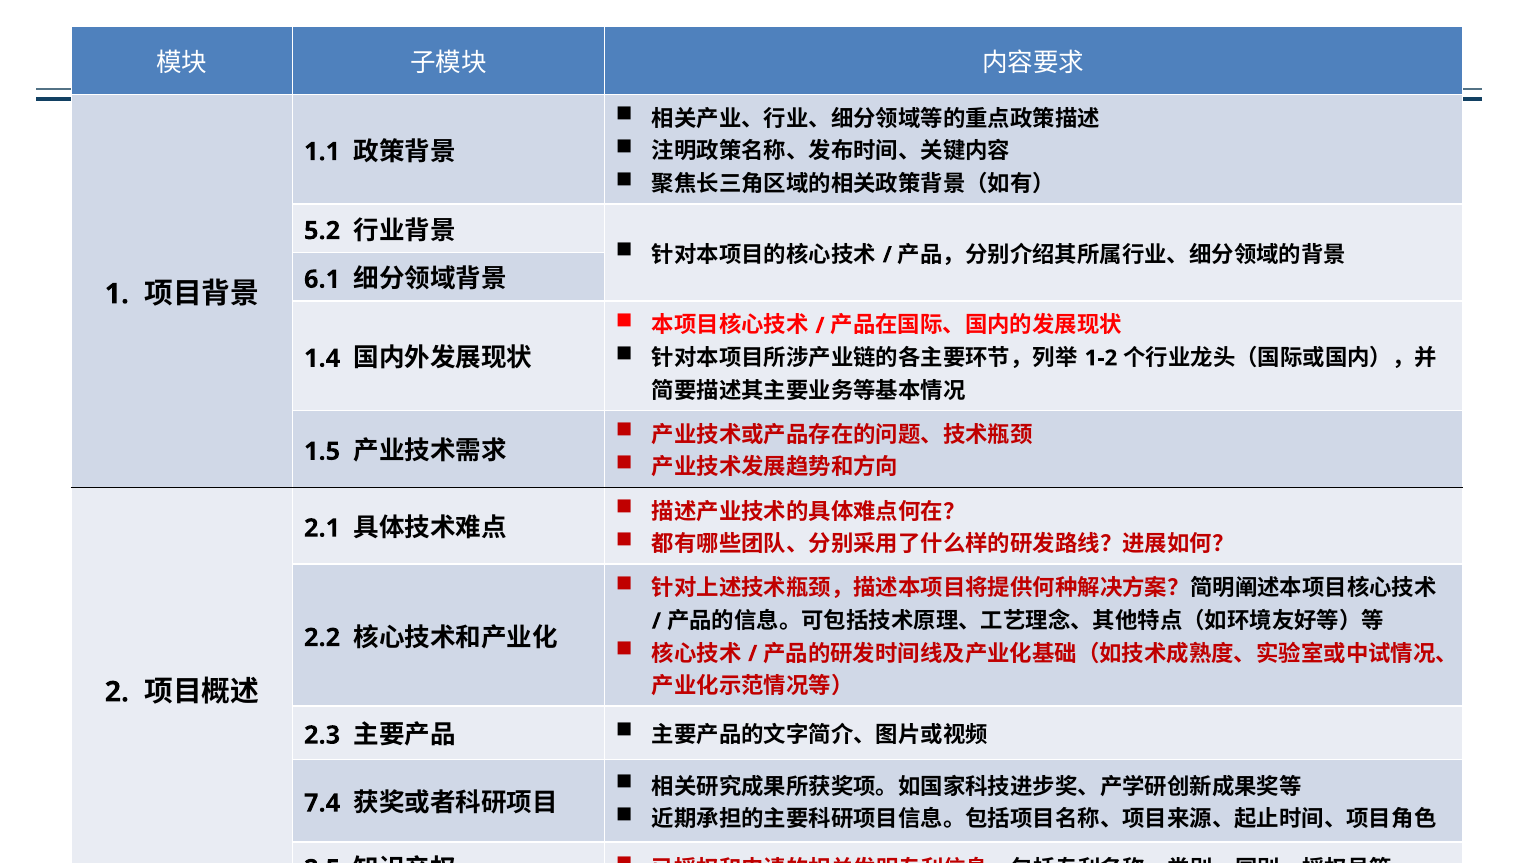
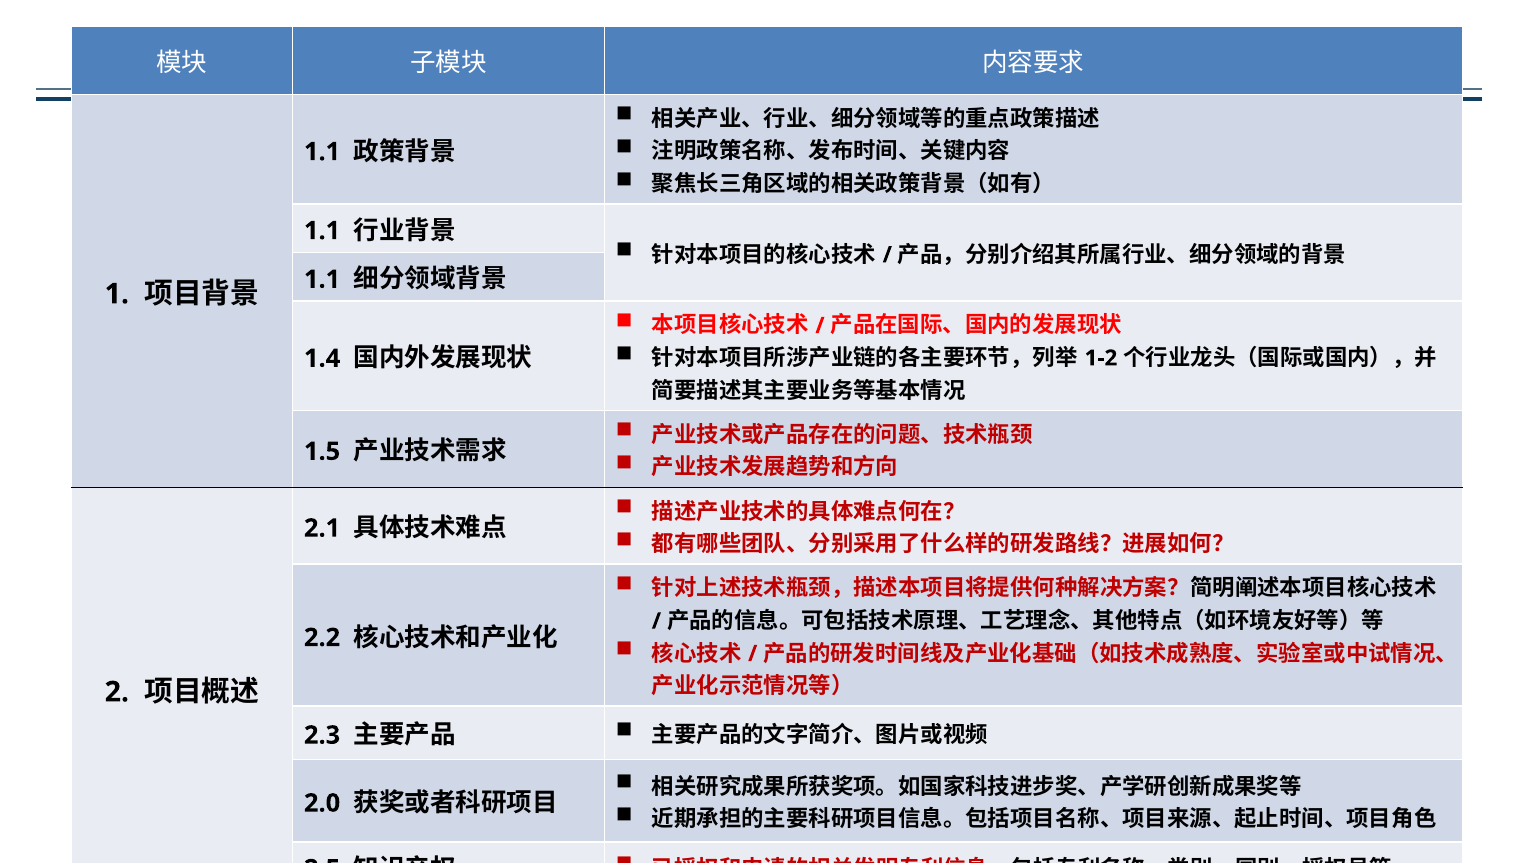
5.2: 5.2 -> 1.1 (322, 231)
6.1: 6.1 -> 1.1 (322, 279)
7.4: 7.4 -> 2.0 (322, 803)
